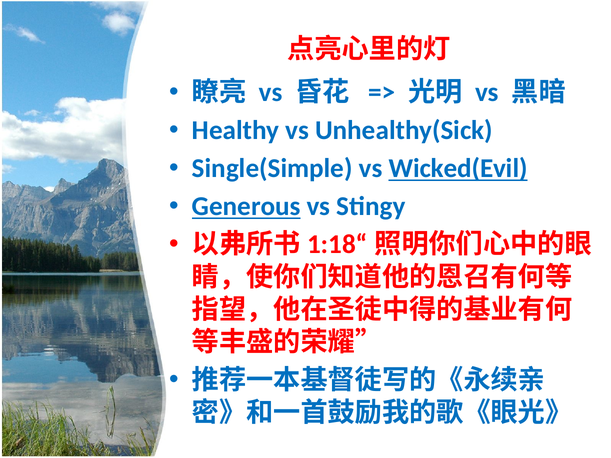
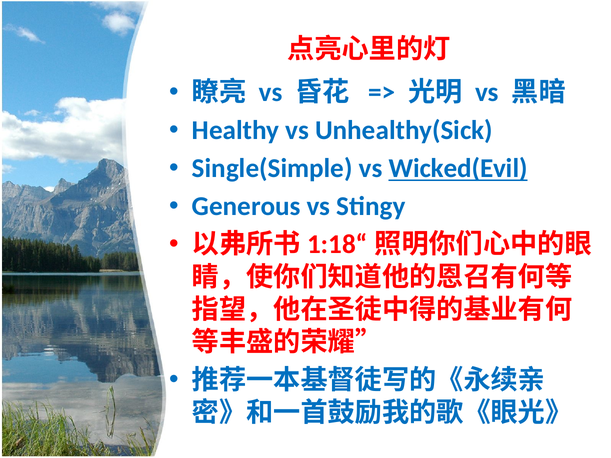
Generous underline: present -> none (246, 207)
